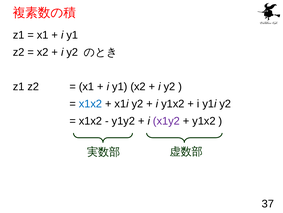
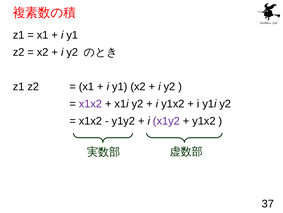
x1x2 colour: blue -> purple (90, 104)
